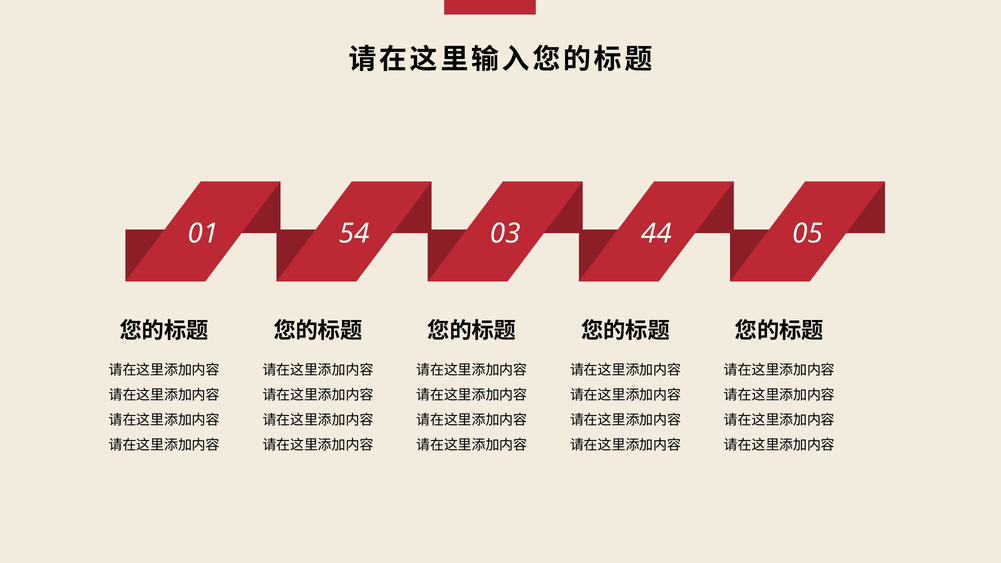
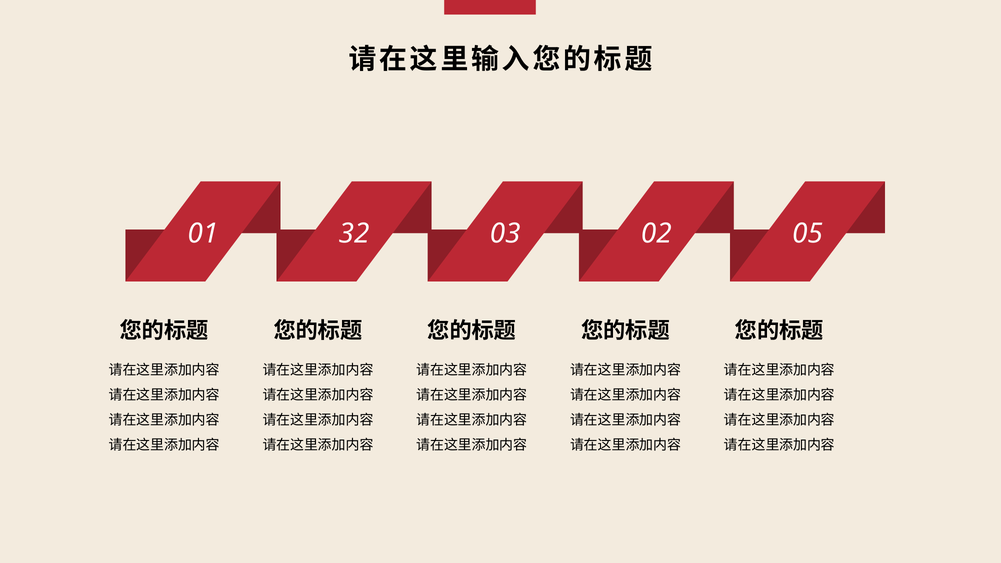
54: 54 -> 32 (354, 233)
44: 44 -> 02 (656, 233)
